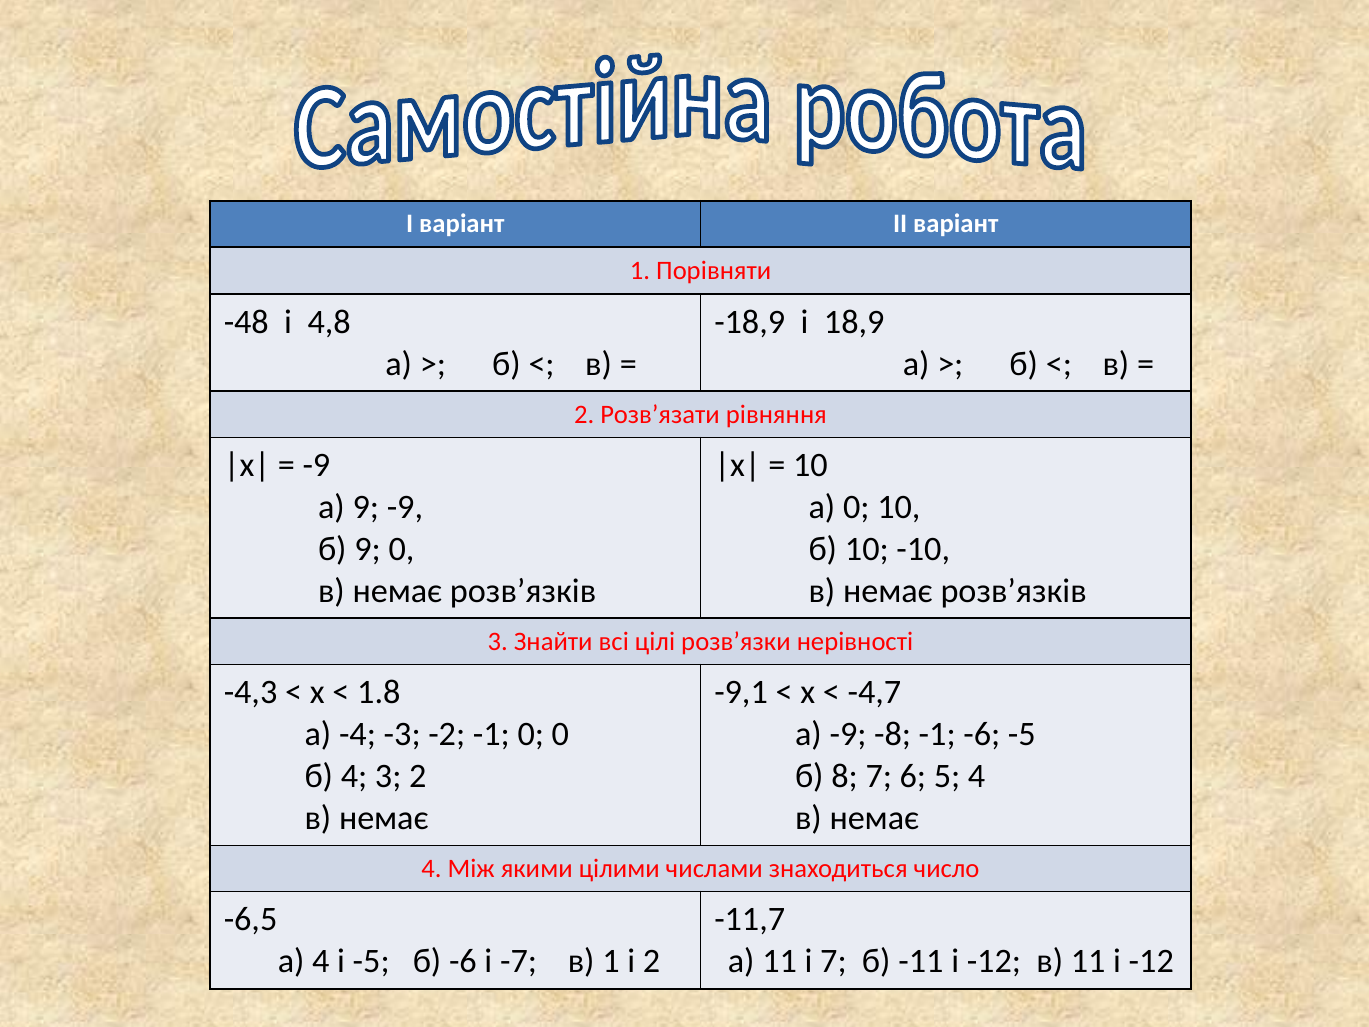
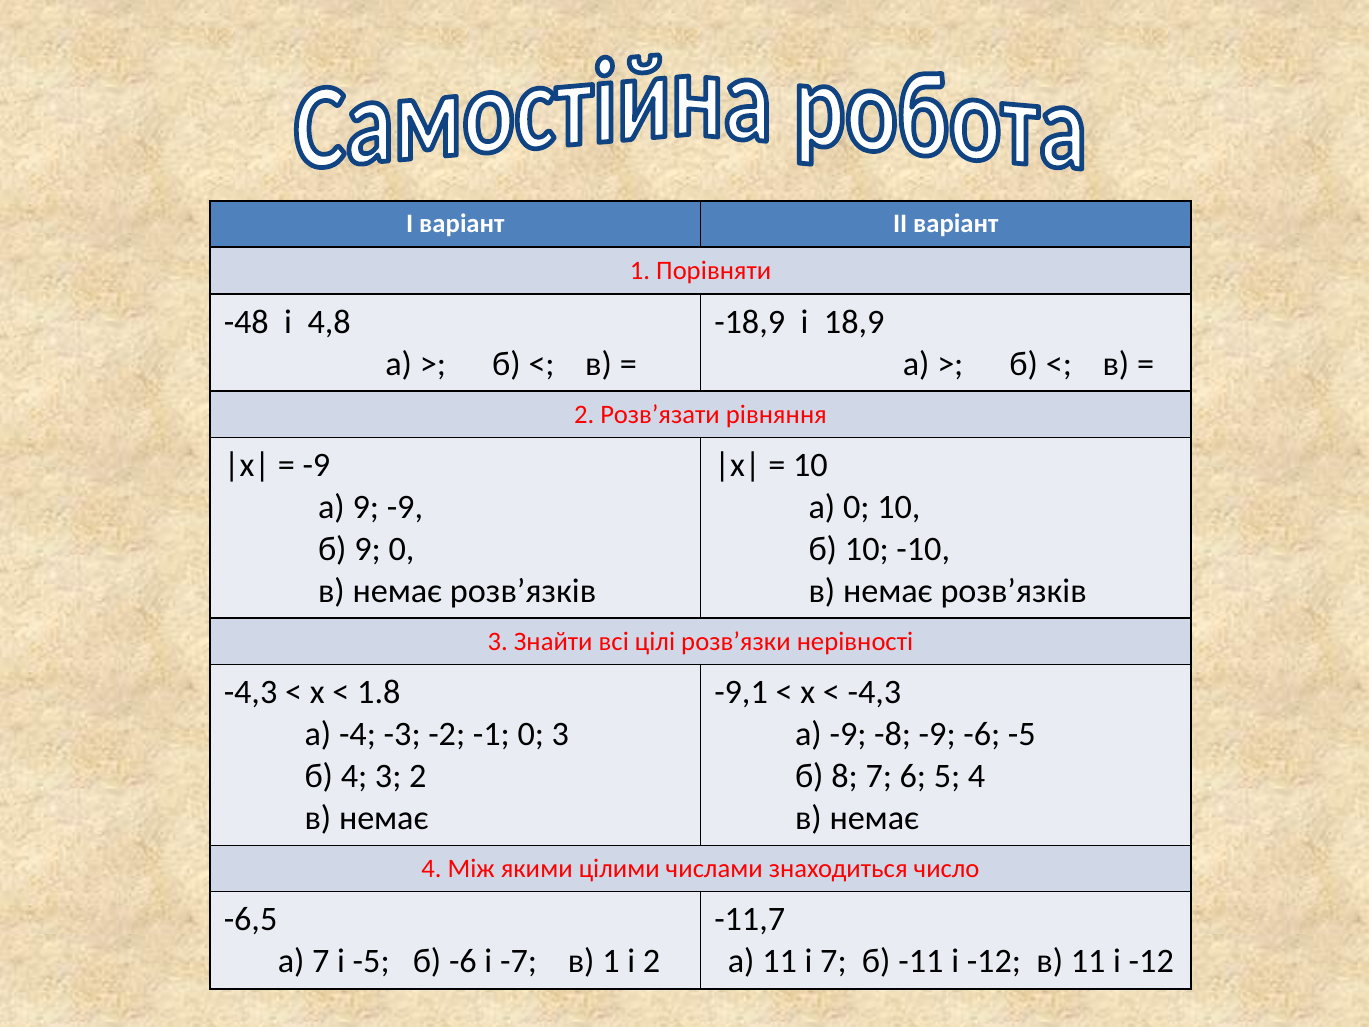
-4,7: -4,7 -> -4,3 (874, 692)
0 0: 0 -> 3 (560, 734)
-8 -1: -1 -> -9 (937, 734)
а 4: 4 -> 7 (321, 961)
